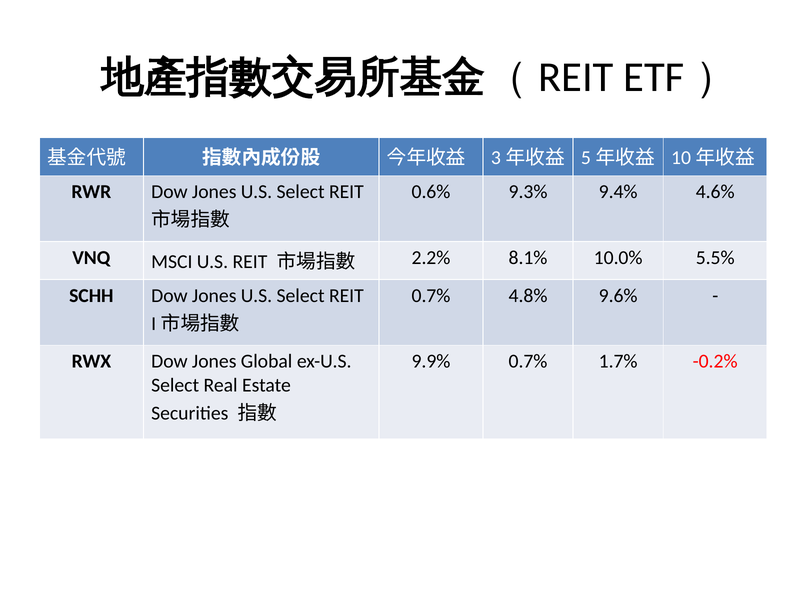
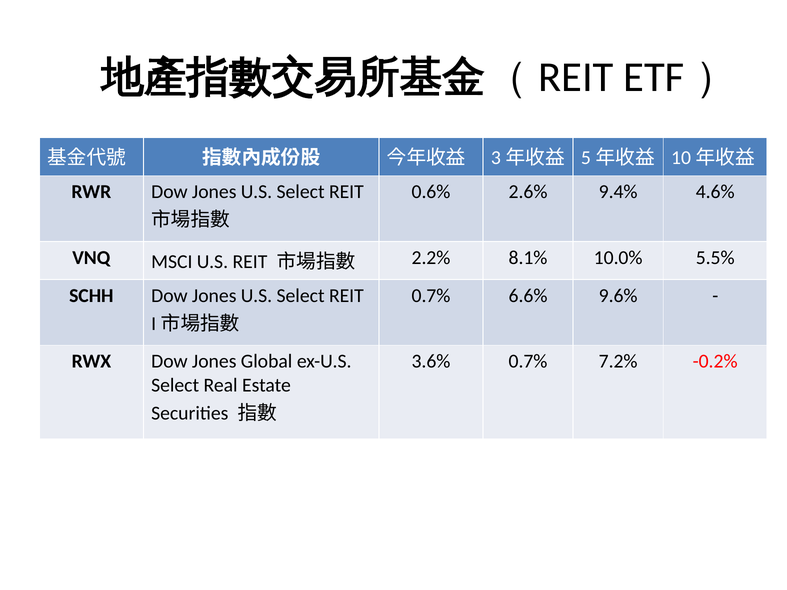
9.3%: 9.3% -> 2.6% (528, 192)
4.8%: 4.8% -> 6.6% (528, 296)
9.9%: 9.9% -> 3.6% (431, 362)
1.7%: 1.7% -> 7.2% (618, 362)
